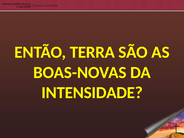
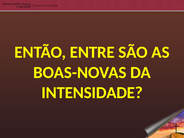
TERRA: TERRA -> ENTRE (92, 52)
